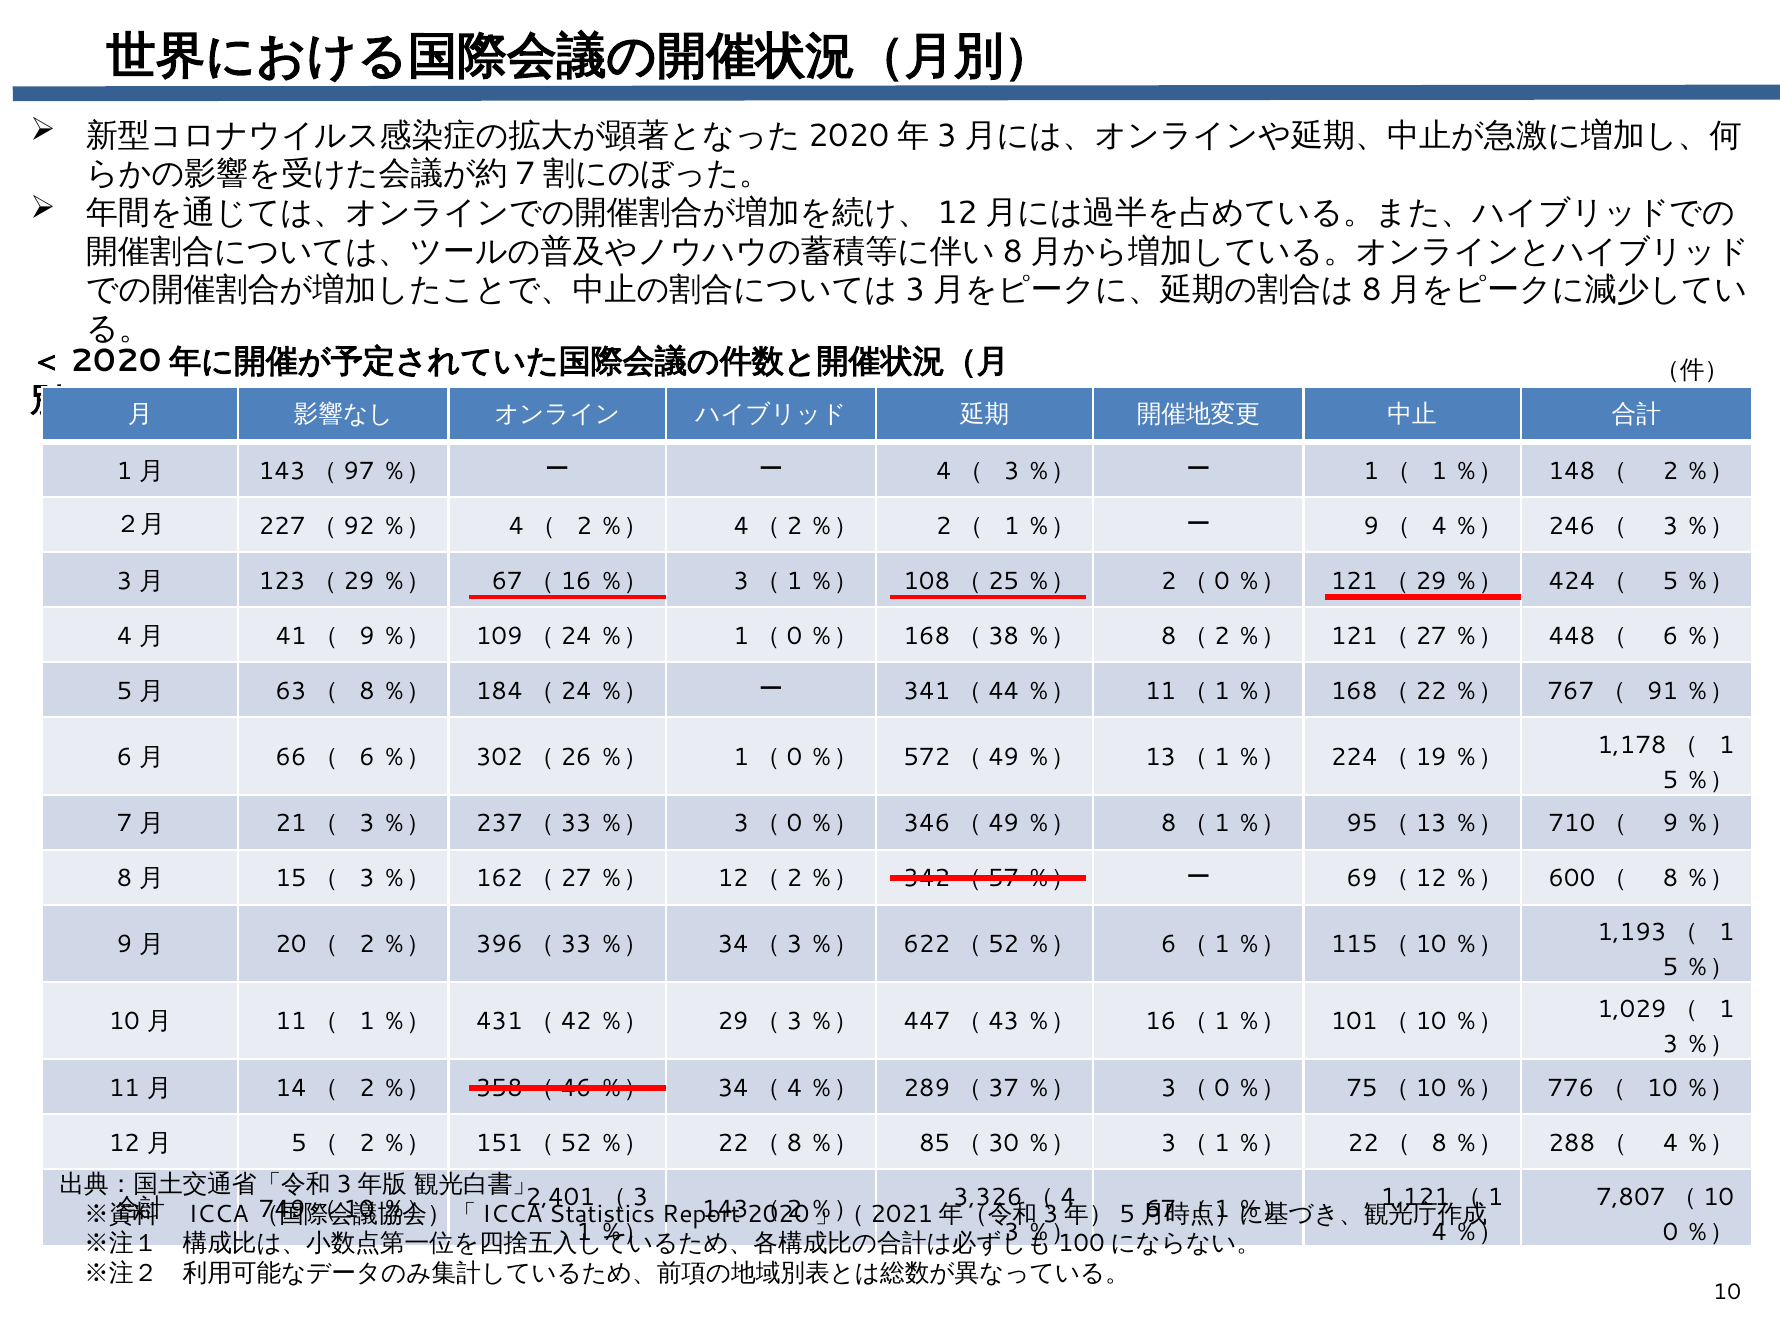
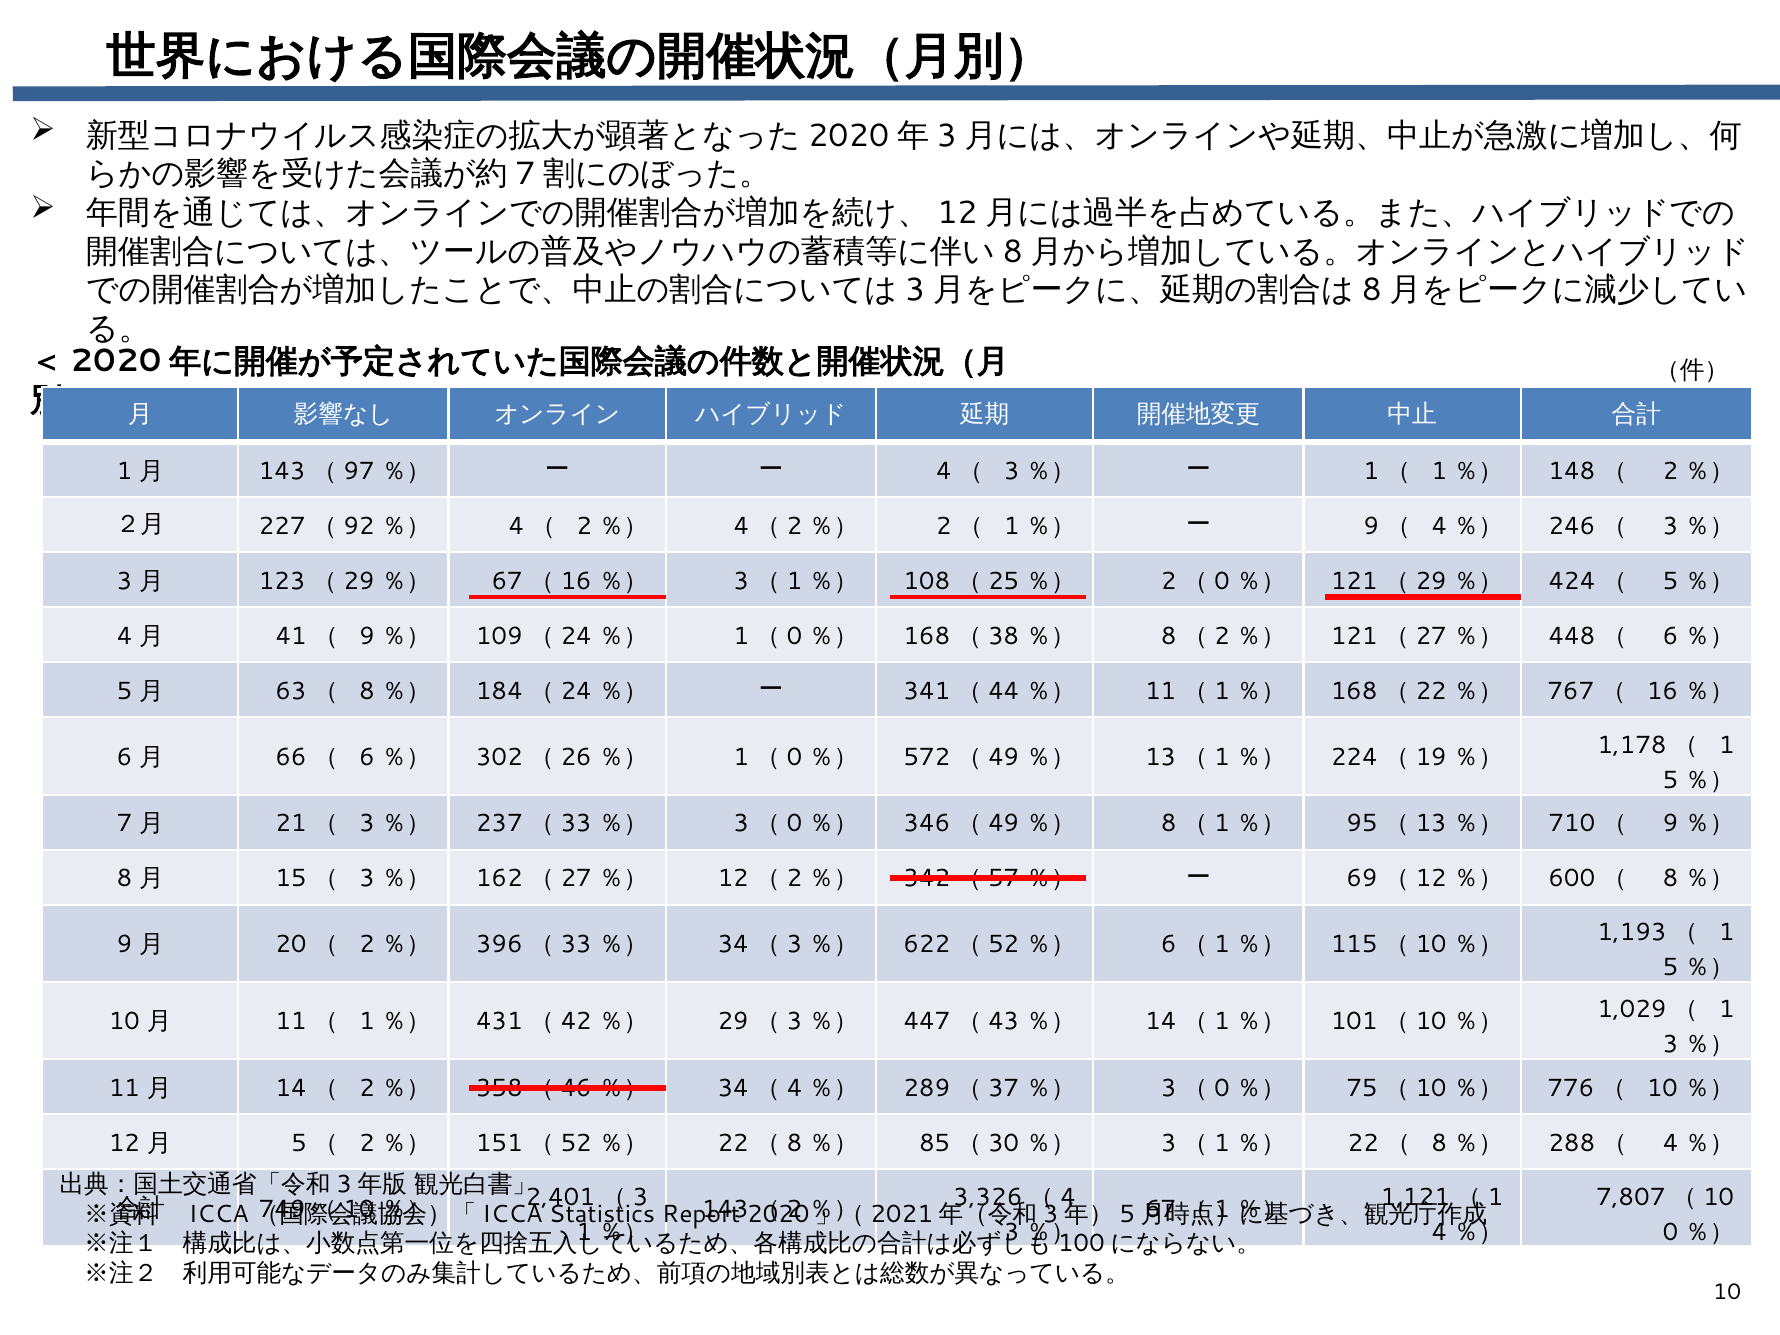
91: 91 -> 16 (1662, 691)
16: 16 -> 14 (1161, 1022)
